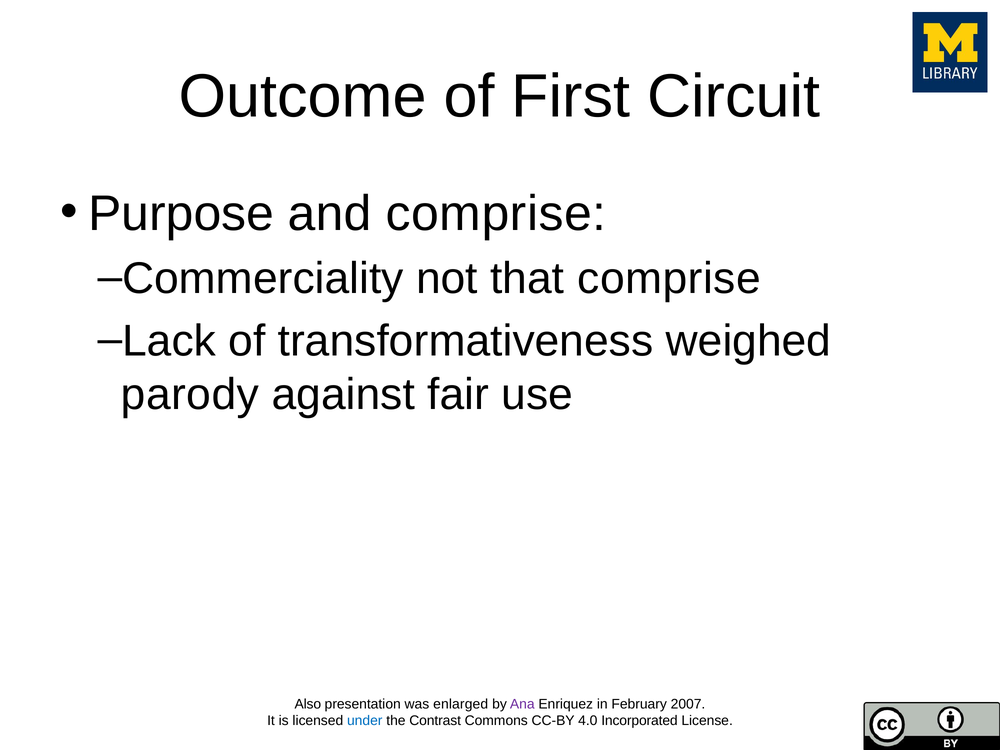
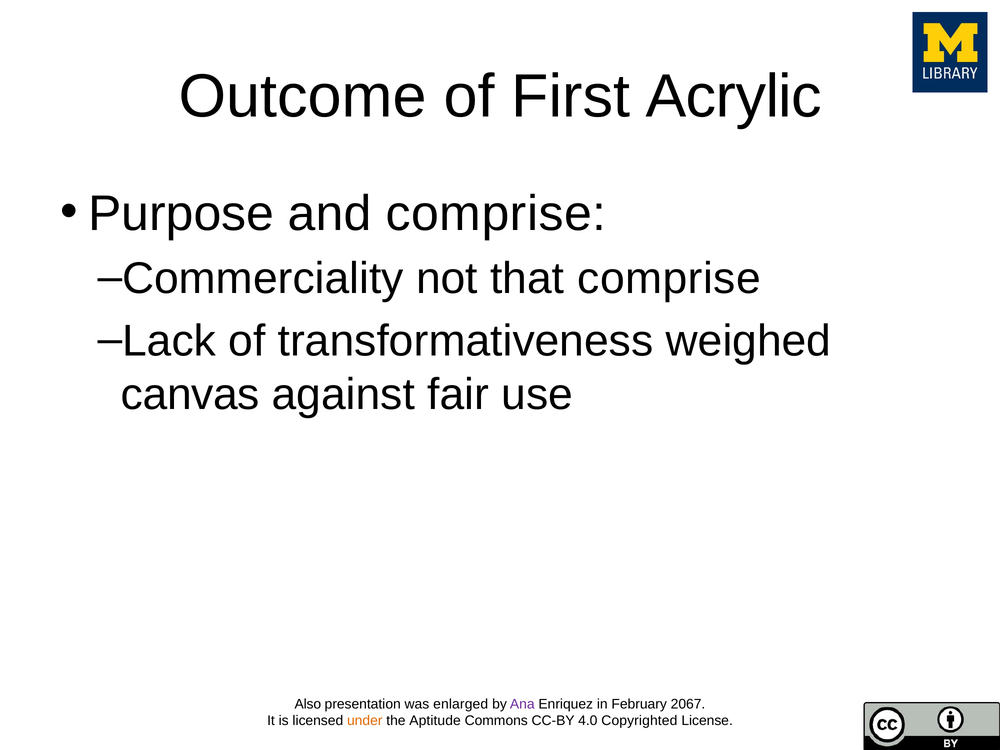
Circuit: Circuit -> Acrylic (734, 97)
parody: parody -> canvas (190, 394)
2007: 2007 -> 2067 (688, 704)
under colour: blue -> orange (365, 721)
Contrast: Contrast -> Aptitude (435, 721)
Incorporated: Incorporated -> Copyrighted (639, 721)
